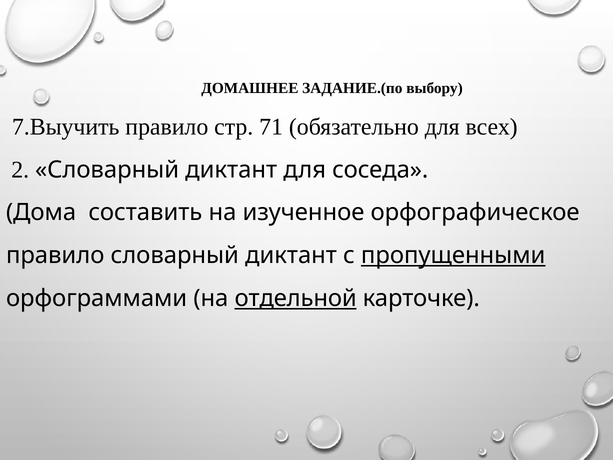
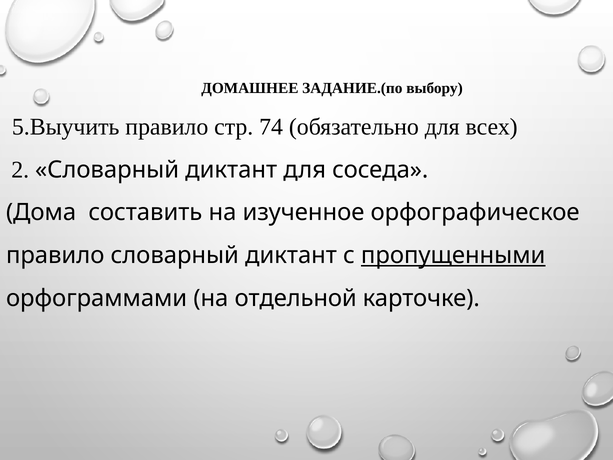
7.Выучить: 7.Выучить -> 5.Выучить (66, 127)
71: 71 -> 74 (271, 127)
отдельной underline: present -> none (296, 298)
